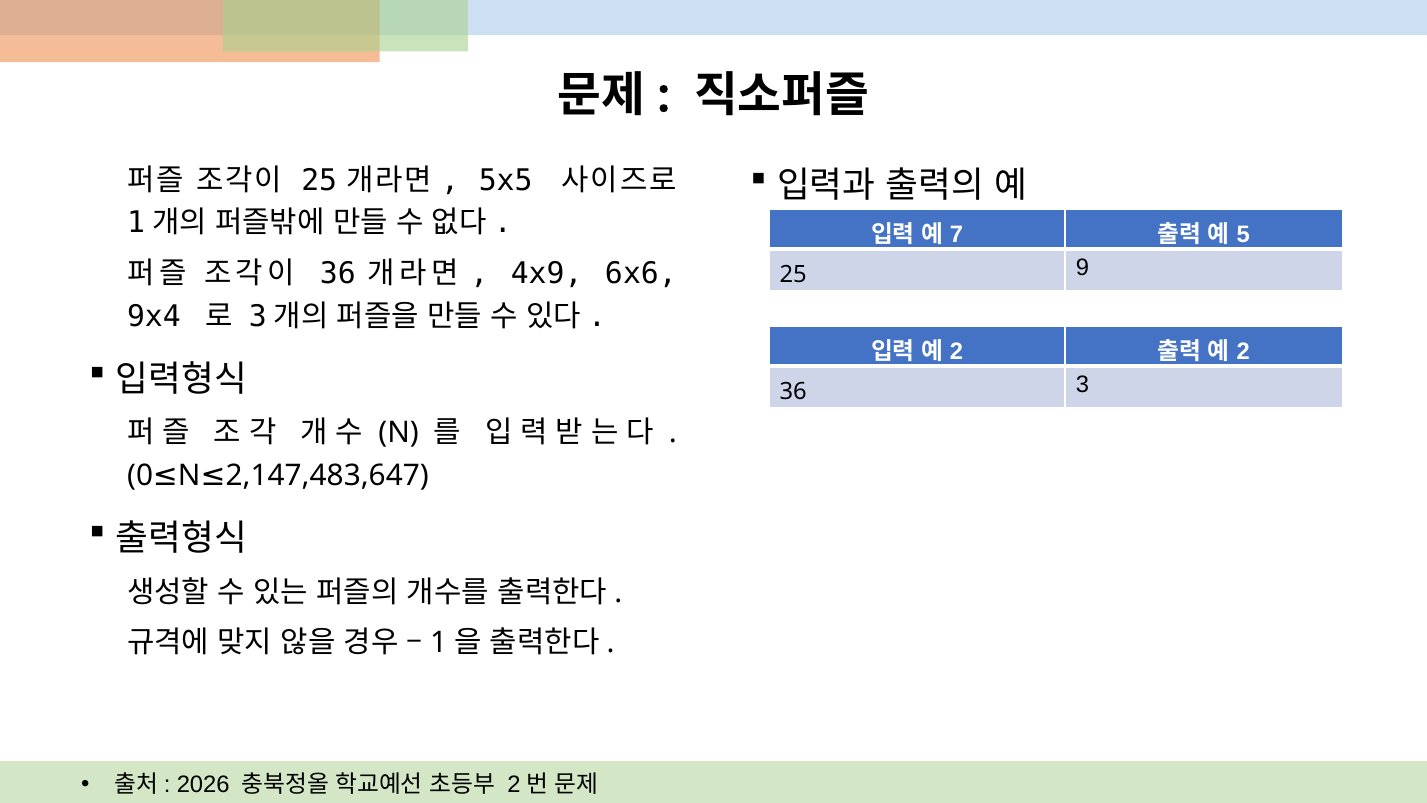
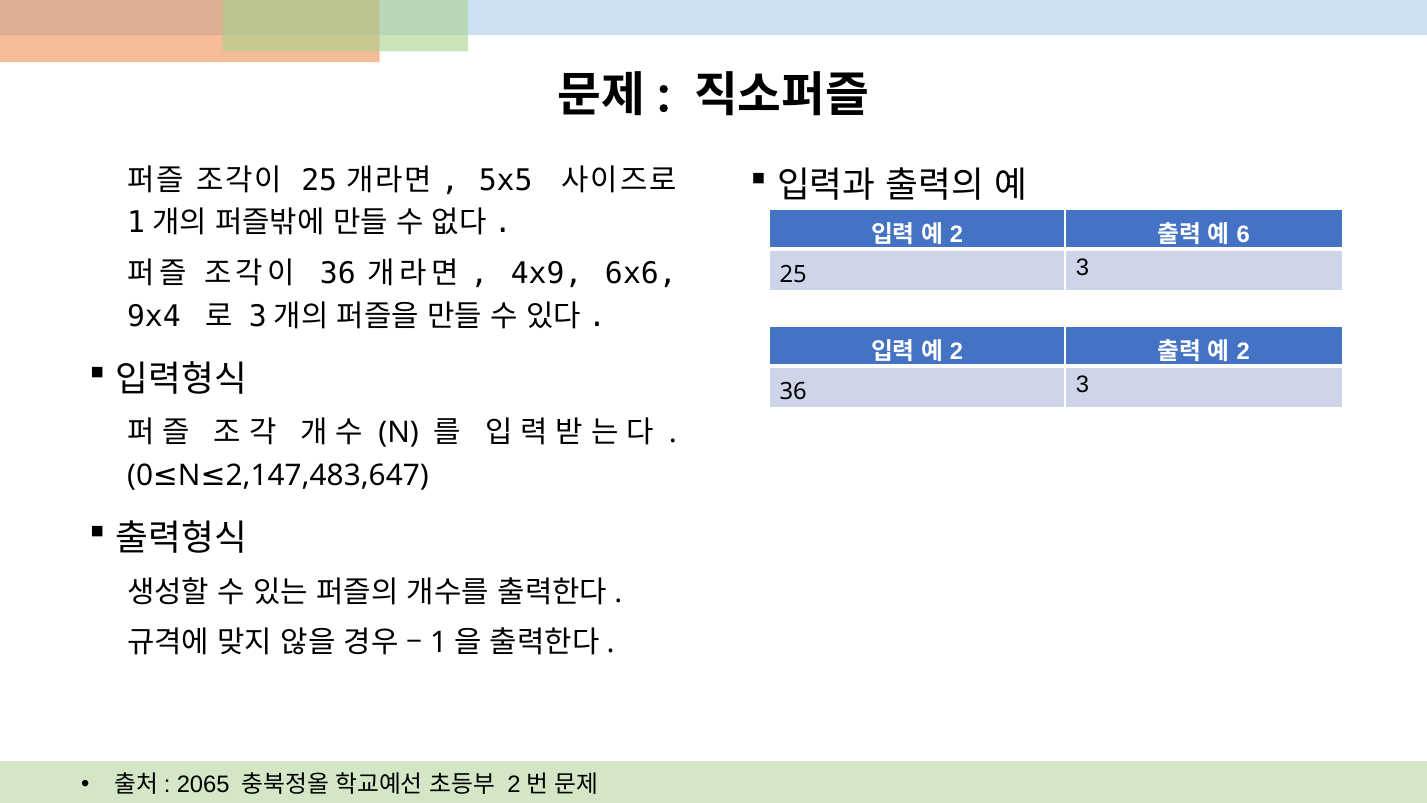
7: 7 -> 2 (957, 234)
5: 5 -> 6 (1243, 234)
25 9: 9 -> 3 (1082, 268)
2026: 2026 -> 2065 (203, 784)
